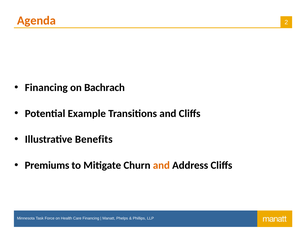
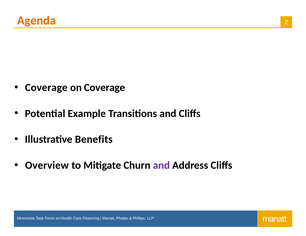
Financing: Financing -> Coverage (46, 88)
on Bachrach: Bachrach -> Coverage (105, 88)
Premiums: Premiums -> Overview (47, 166)
and colour: orange -> purple (161, 166)
